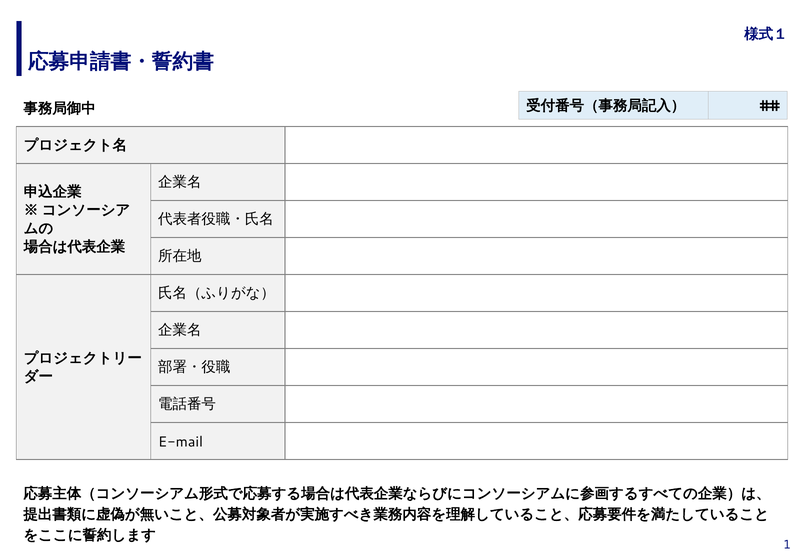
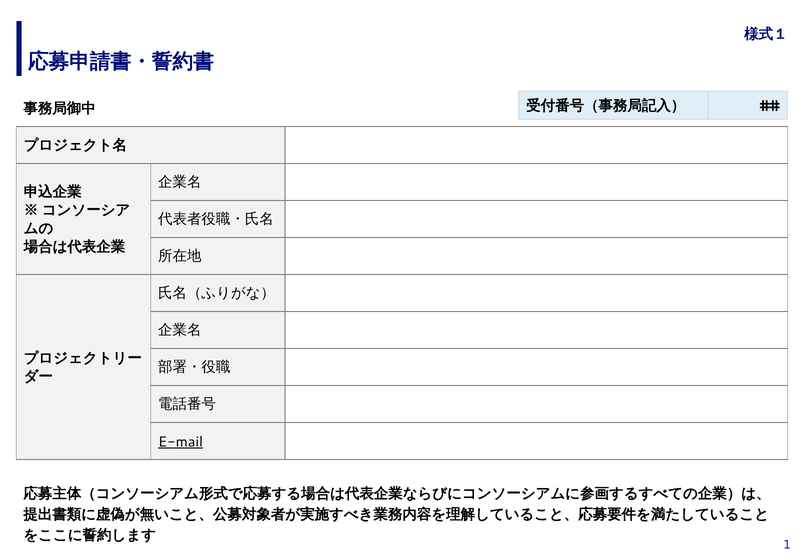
E-mail underline: none -> present (181, 442)
